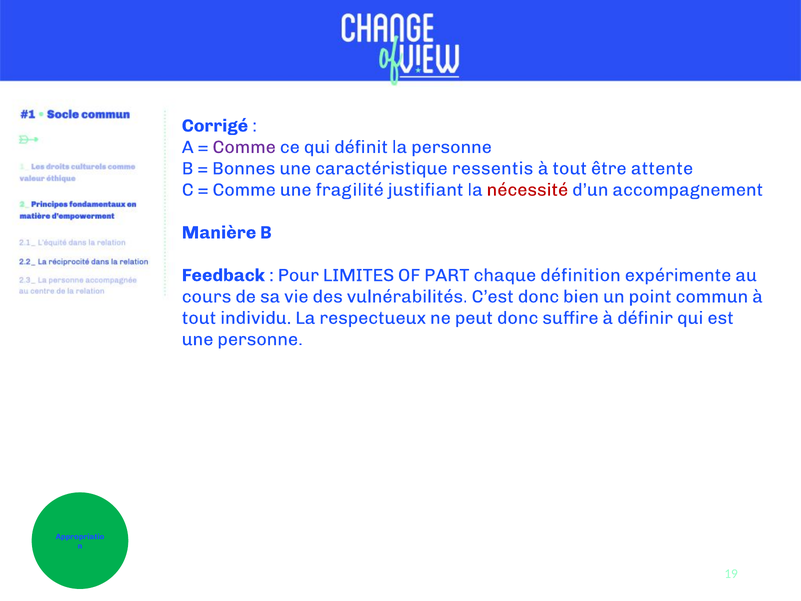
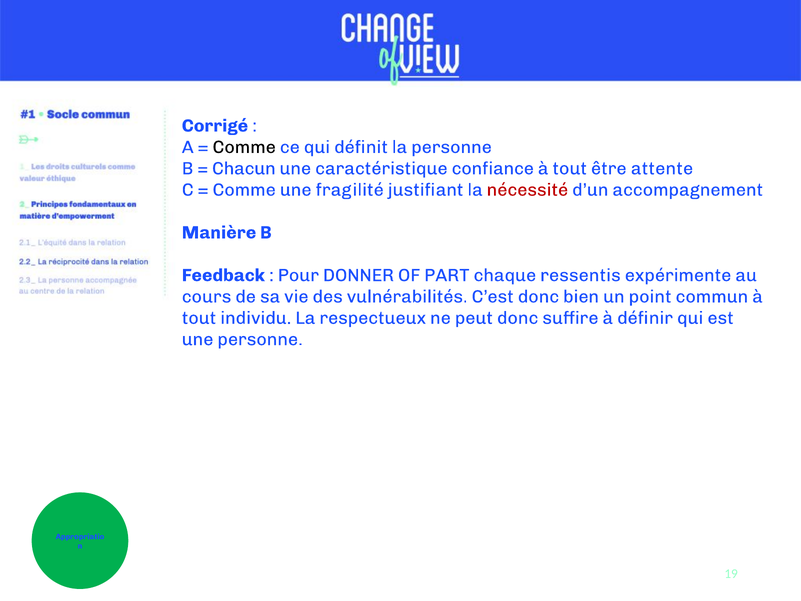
Comme colour: purple -> black (244, 147)
Bonnes: Bonnes -> Chacun (244, 168)
ressentis: ressentis -> confiance (493, 168)
LIMITES: LIMITES -> DONNER (359, 275)
définition: définition -> ressentis (580, 275)
